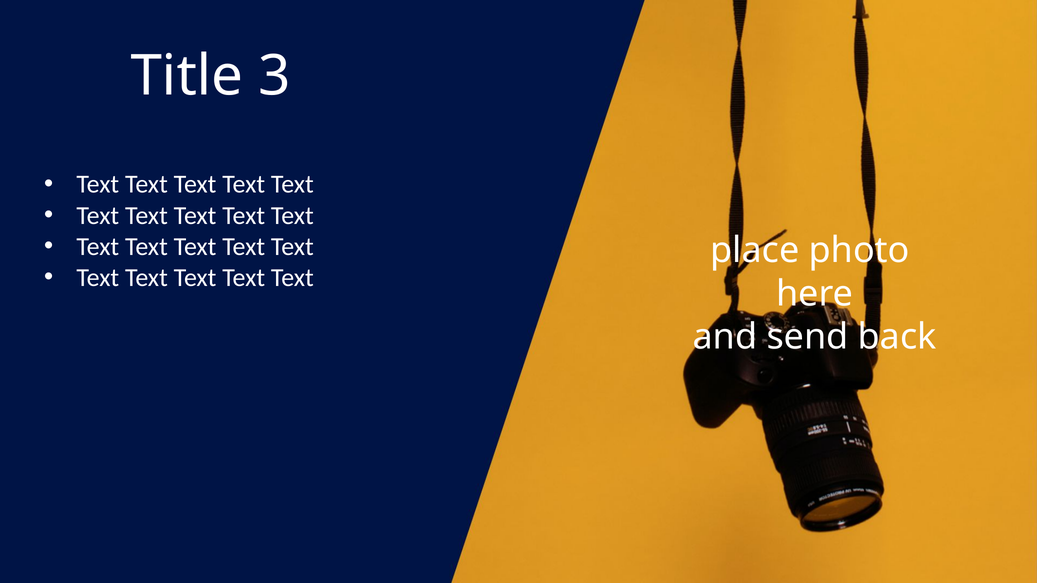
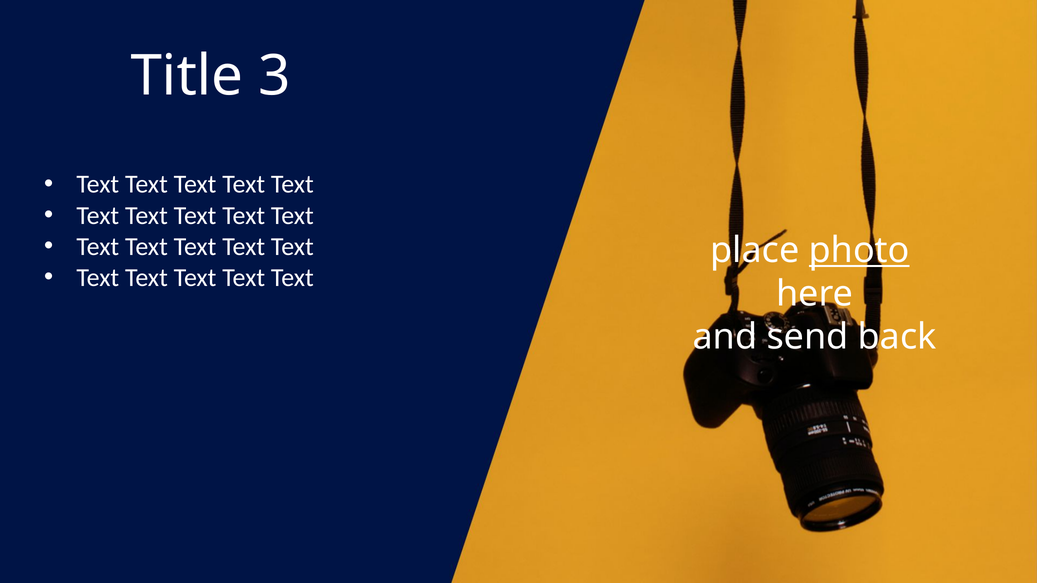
photo underline: none -> present (859, 251)
